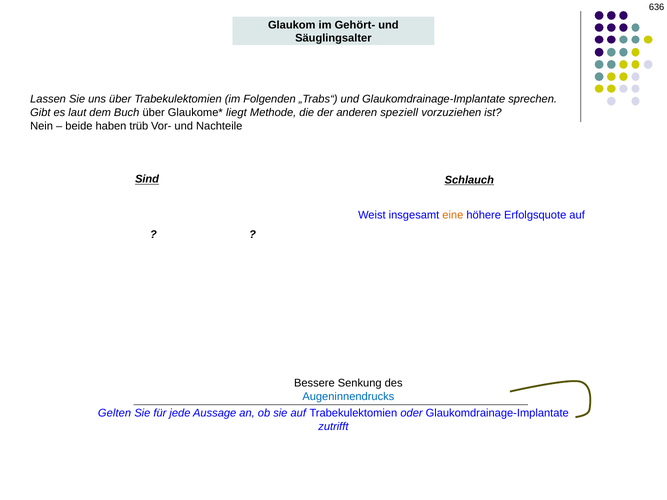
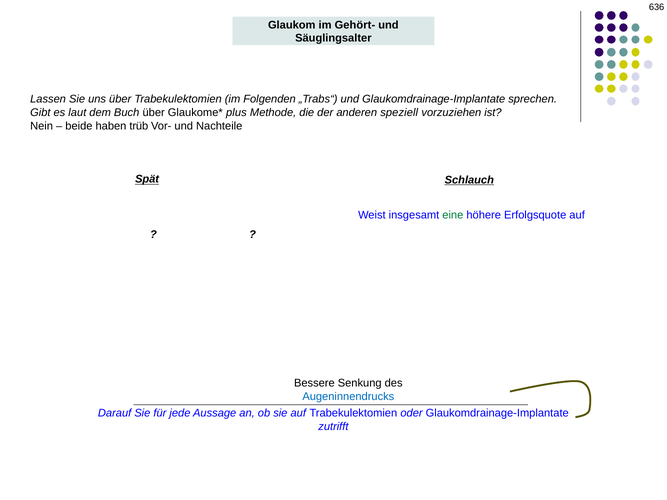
liegt: liegt -> plus (236, 113)
Sind: Sind -> Spät (147, 179)
eine colour: orange -> green (453, 215)
Gelten: Gelten -> Darauf (115, 413)
